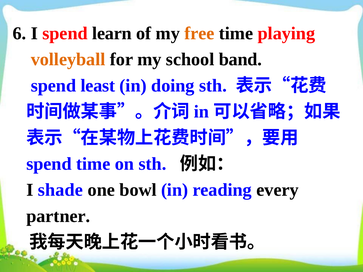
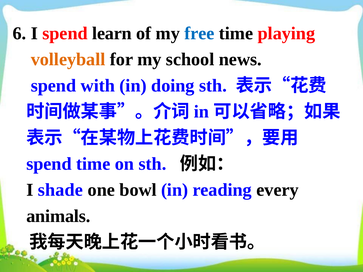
free colour: orange -> blue (199, 33)
band: band -> news (240, 60)
least: least -> with (98, 86)
partner: partner -> animals (58, 216)
